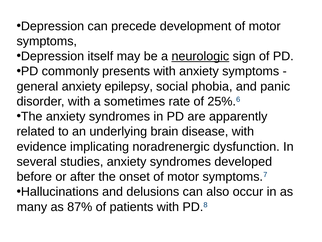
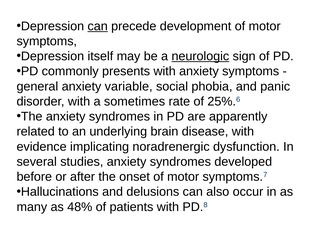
can underline: none -> present (98, 26)
epilepsy: epilepsy -> variable (129, 86)
87%: 87% -> 48% (80, 206)
